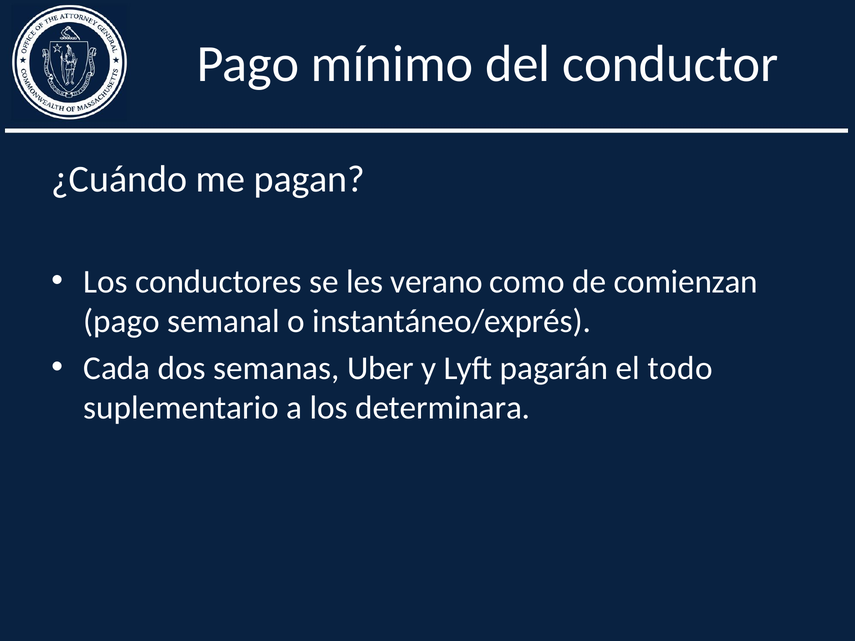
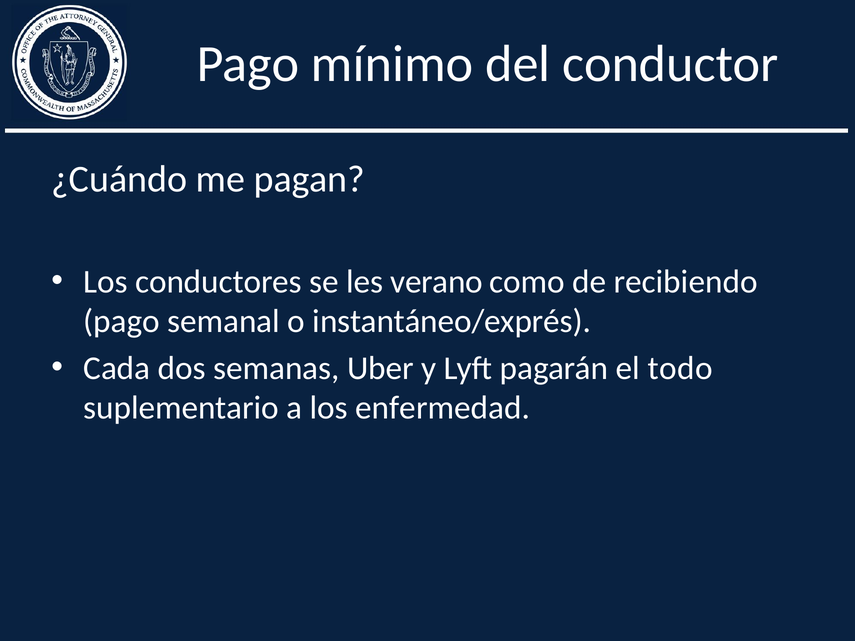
comienzan: comienzan -> recibiendo (686, 282)
determinara: determinara -> enfermedad (443, 408)
